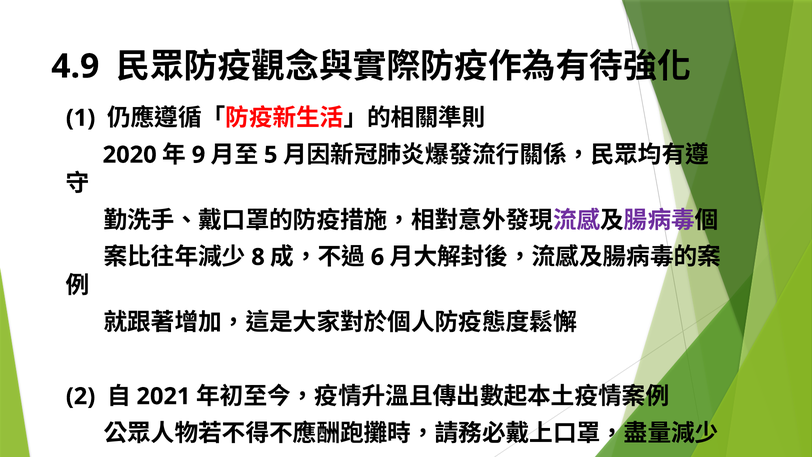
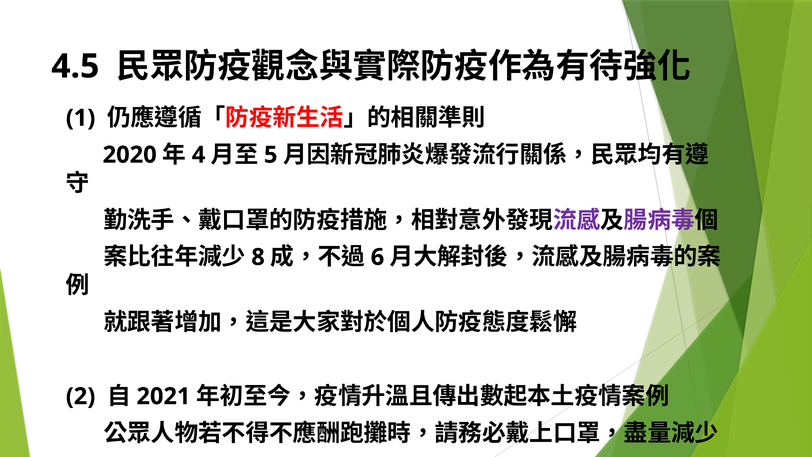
4.9: 4.9 -> 4.5 (75, 66)
9: 9 -> 4 (199, 155)
